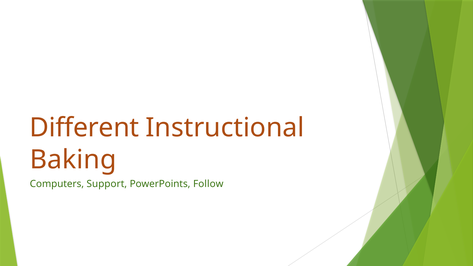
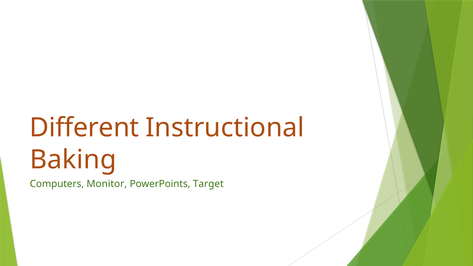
Support: Support -> Monitor (107, 184)
Follow: Follow -> Target (208, 184)
